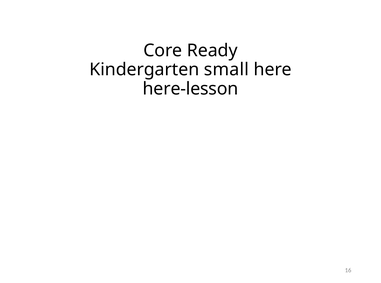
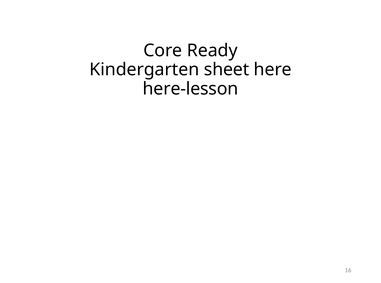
small: small -> sheet (227, 70)
